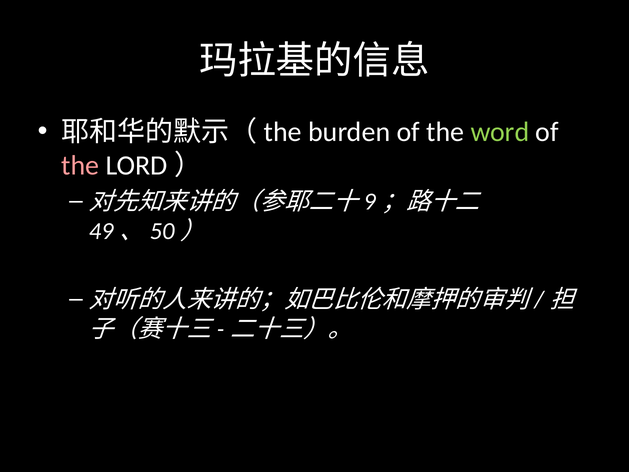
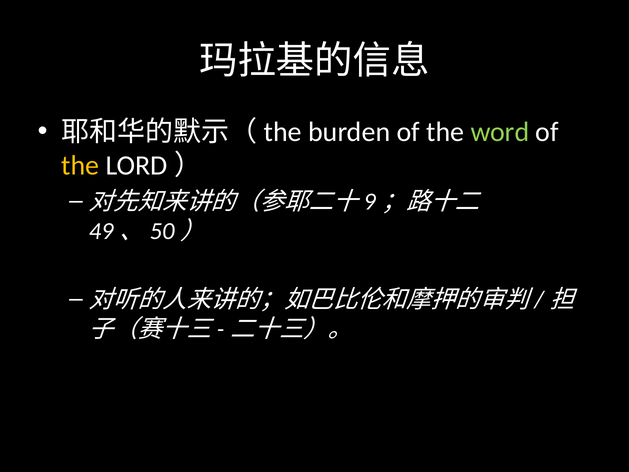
the colour: pink -> yellow (80, 166)
